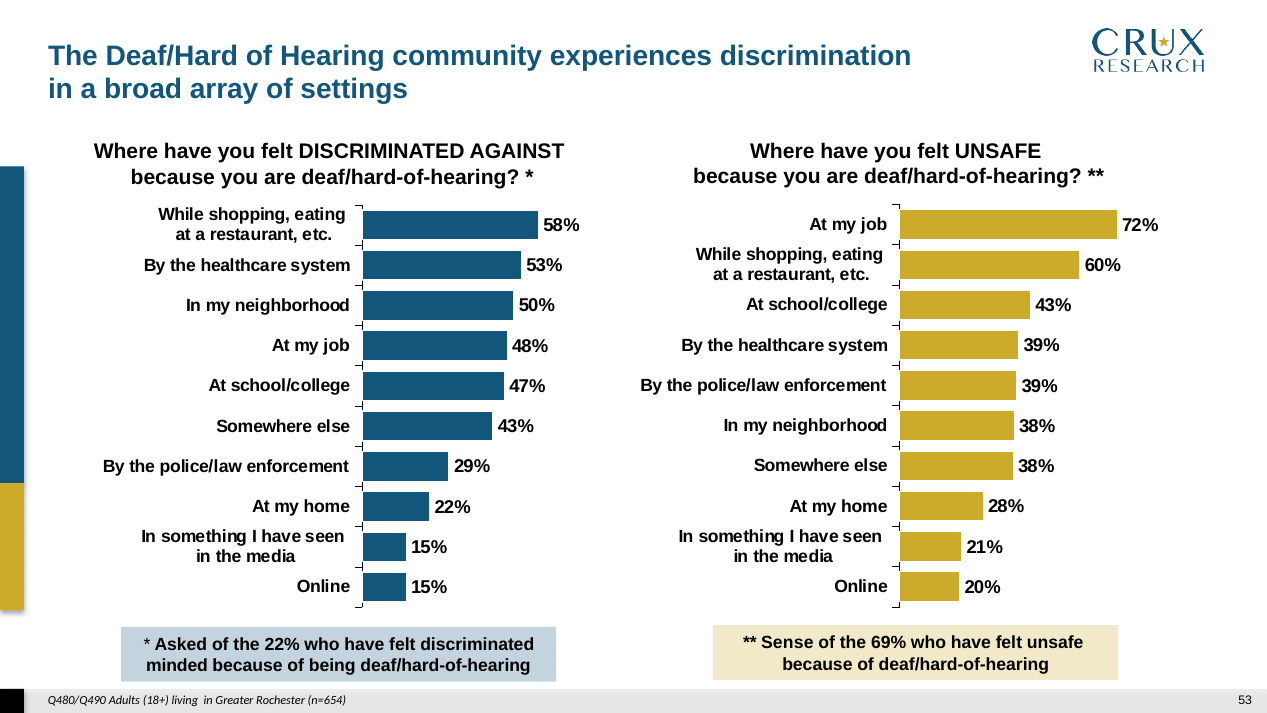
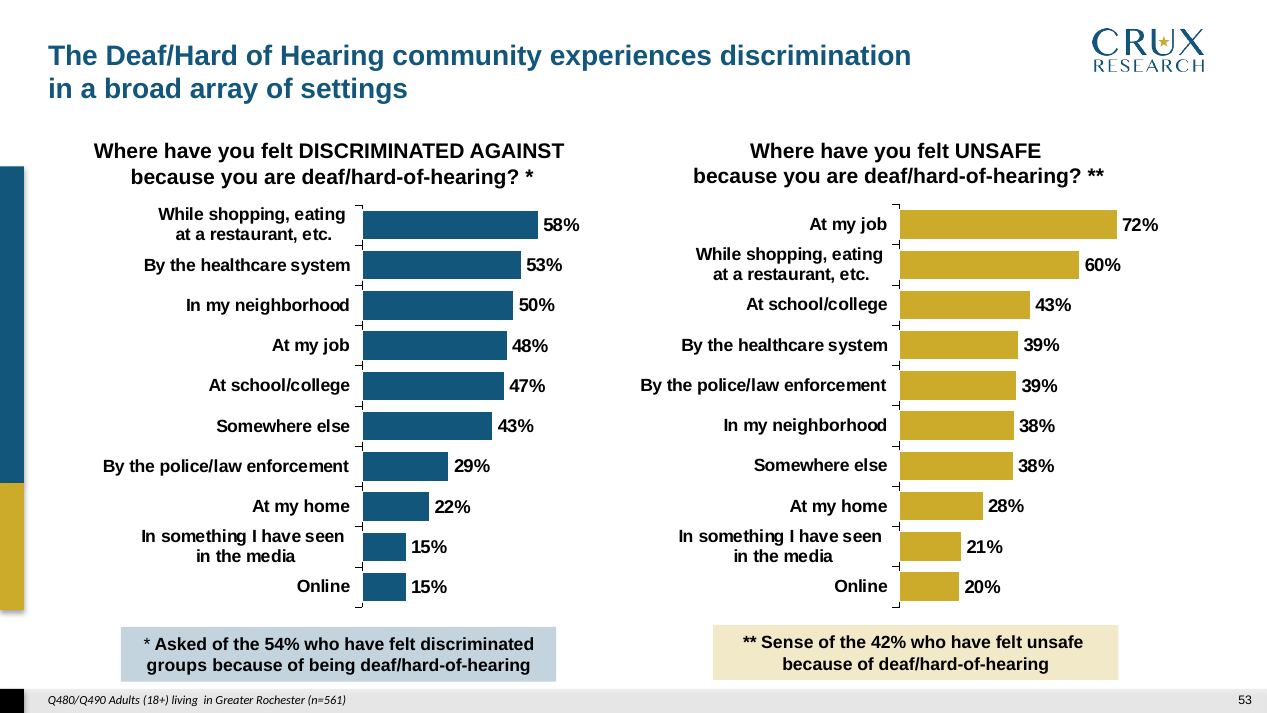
69%: 69% -> 42% (889, 643)
the 22%: 22% -> 54% (282, 645)
minded: minded -> groups (177, 666)
n=654: n=654 -> n=561 (327, 700)
